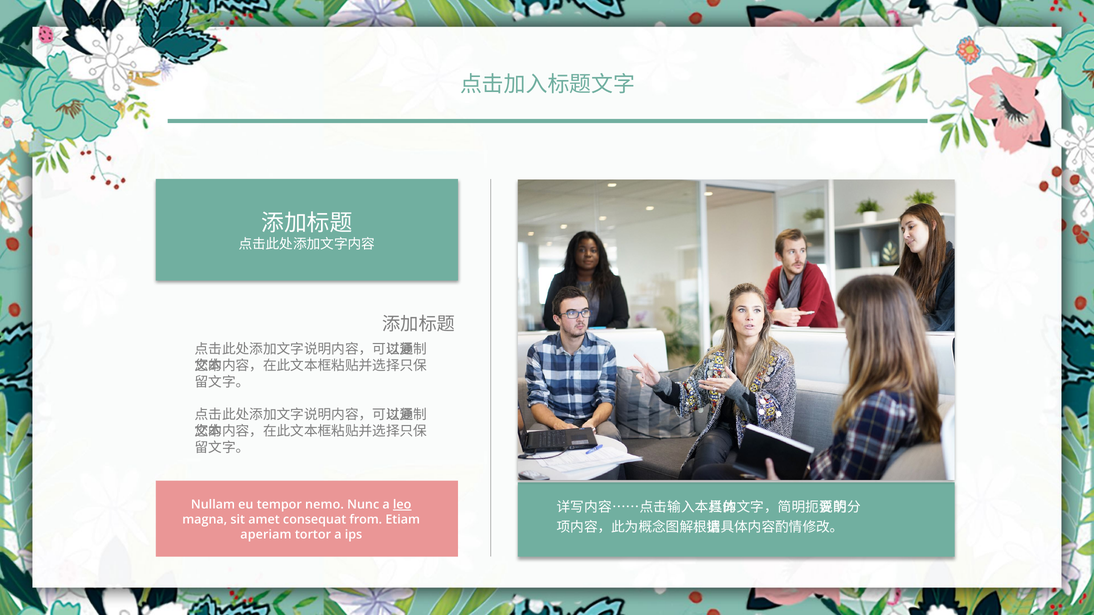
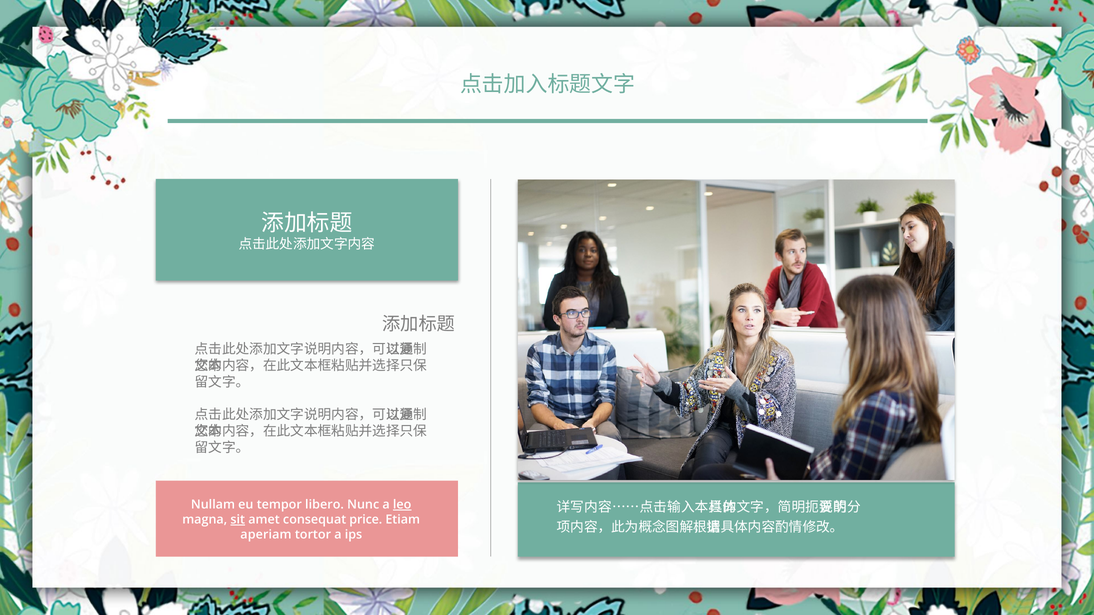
nemo: nemo -> libero (325, 505)
sit underline: none -> present (238, 520)
from: from -> price (366, 520)
